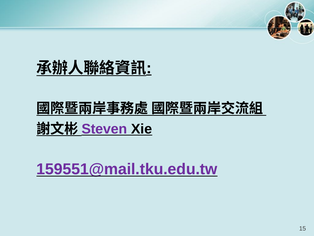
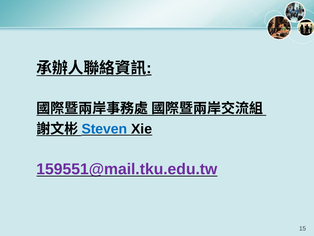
Steven colour: purple -> blue (104, 129)
